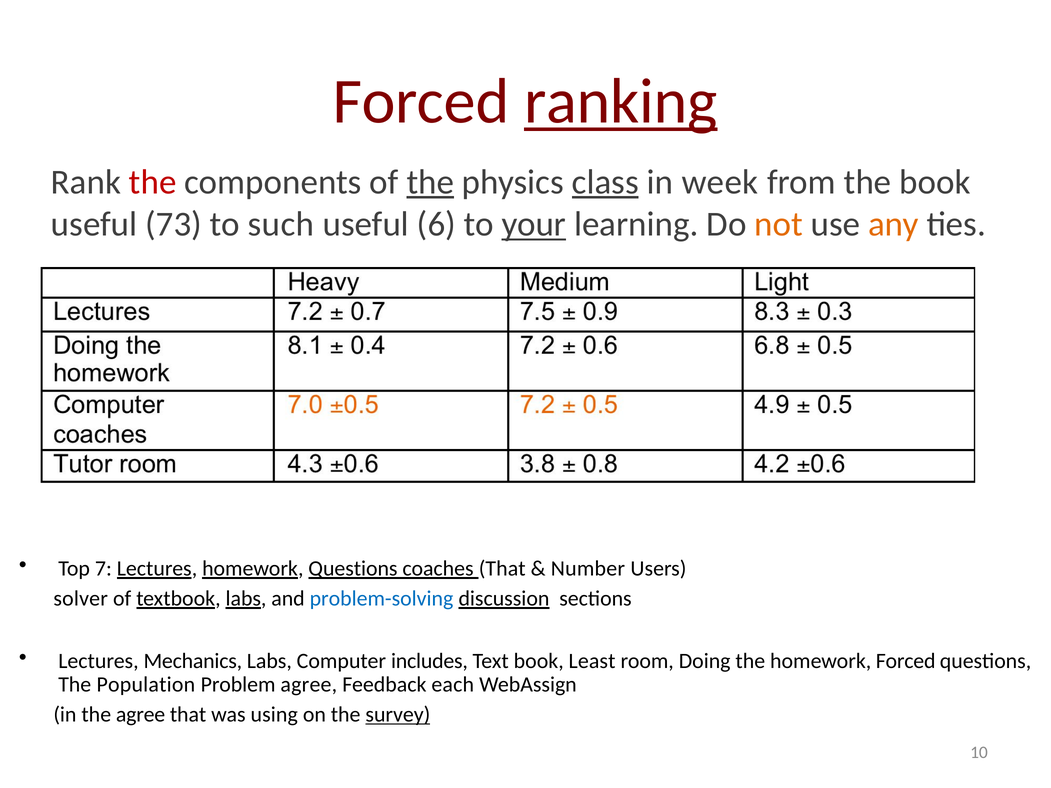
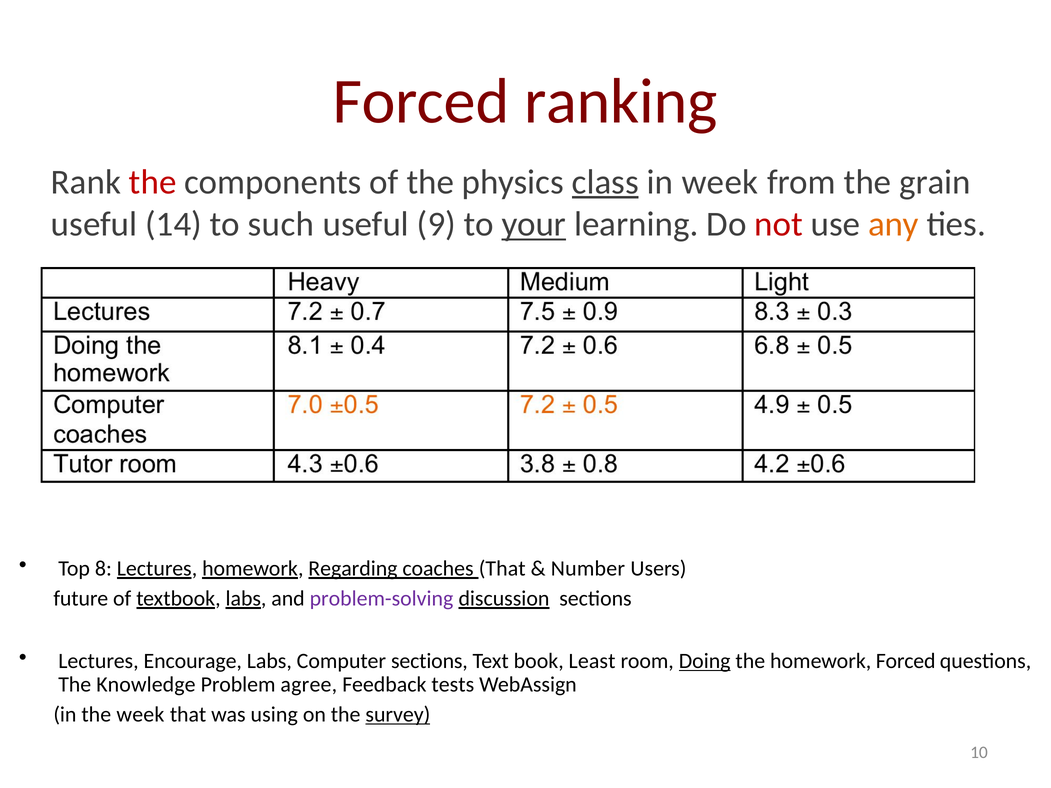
ranking underline: present -> none (621, 102)
the underline: present -> none (430, 182)
the book: book -> grain (935, 182)
73: 73 -> 14 (174, 224)
6: 6 -> 9 (436, 224)
not colour: orange -> red (779, 224)
7: 7 -> 8 (103, 569)
homework Questions: Questions -> Regarding (353, 569)
solver: solver -> future (81, 599)
problem-solving colour: blue -> purple (381, 599)
Mechanics: Mechanics -> Encourage (193, 661)
Computer includes: includes -> sections (429, 661)
Doing underline: none -> present (705, 661)
Population: Population -> Knowledge (146, 685)
each: each -> tests (453, 685)
the agree: agree -> week (140, 715)
